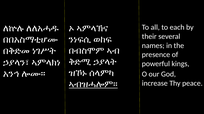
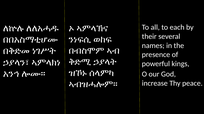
ኣብዝሓሎም። underline: present -> none (93, 85)
